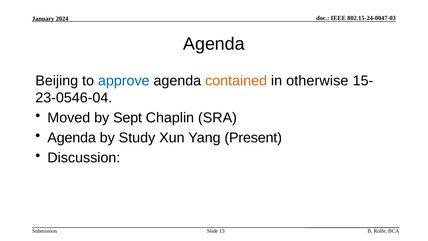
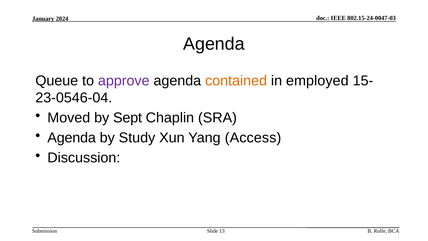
Beijing: Beijing -> Queue (57, 81)
approve colour: blue -> purple (124, 81)
otherwise: otherwise -> employed (317, 81)
Present: Present -> Access (253, 138)
